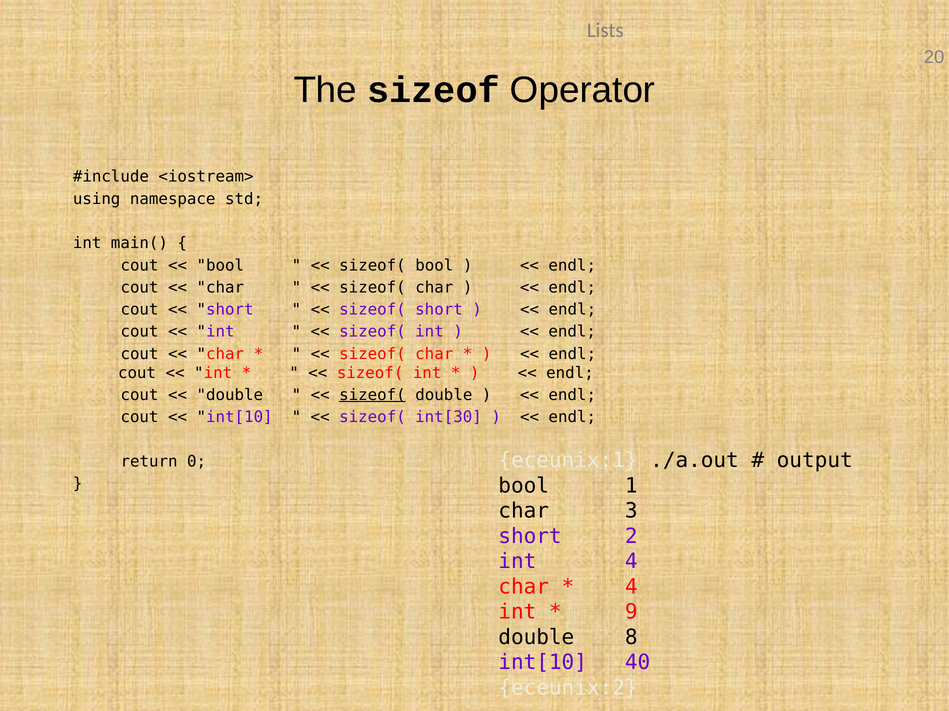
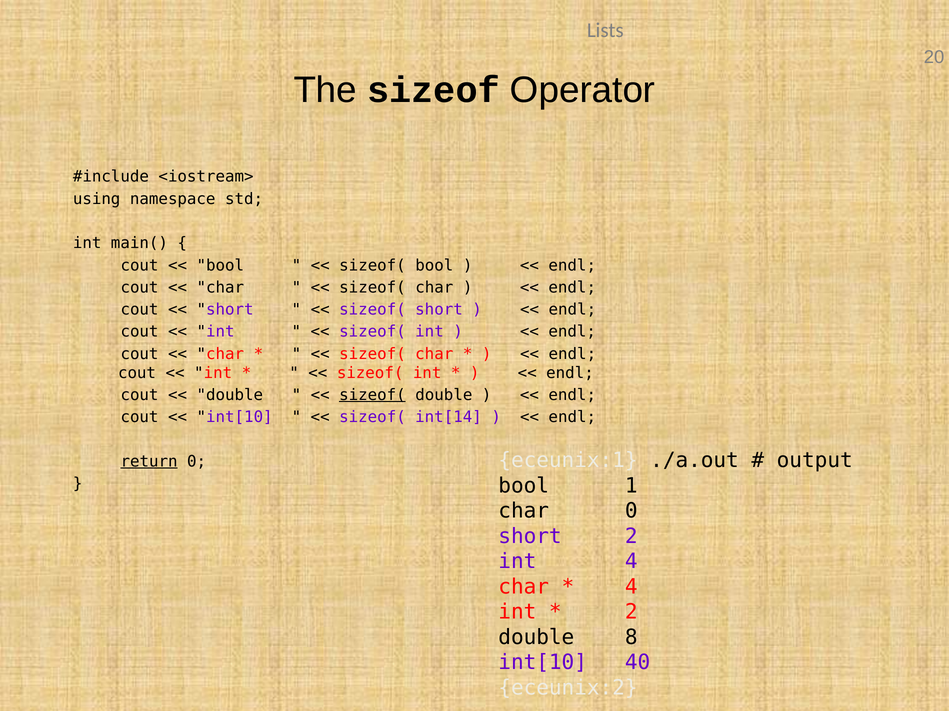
int[30: int[30 -> int[14 (449, 418)
return underline: none -> present (149, 462)
char 3: 3 -> 0 (631, 511)
9: 9 -> 2 (631, 613)
